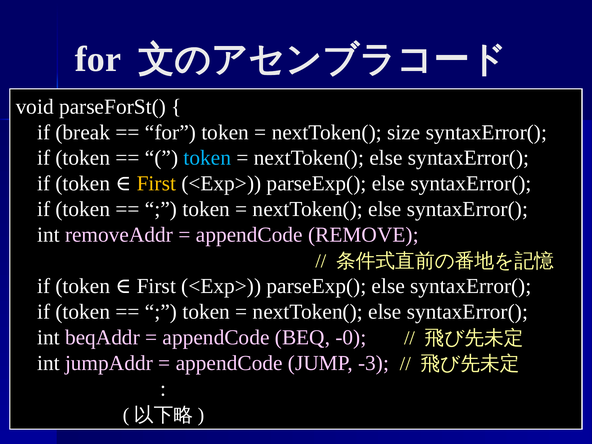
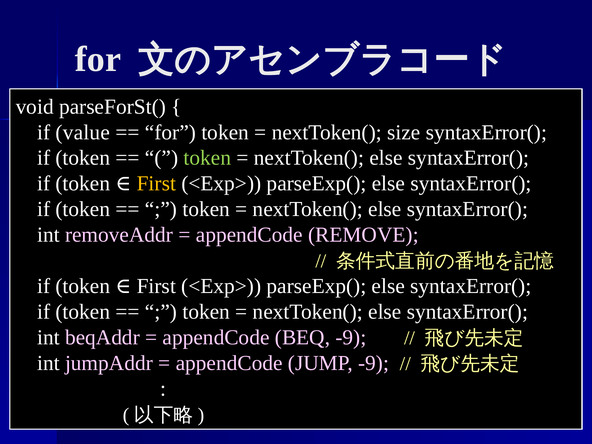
break: break -> value (83, 132)
token colour: light blue -> light green (207, 158)
BEQ -0: -0 -> -9 (351, 337)
JUMP -3: -3 -> -9 (374, 363)
